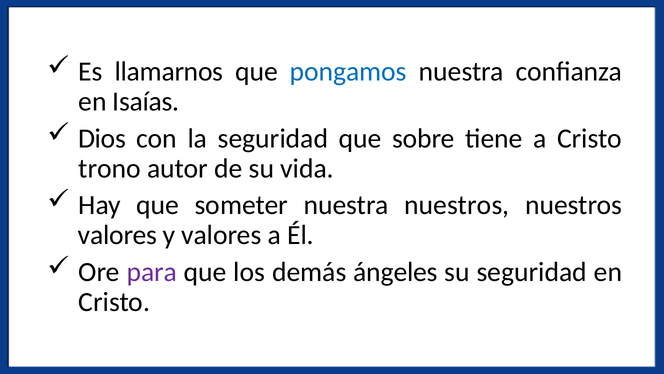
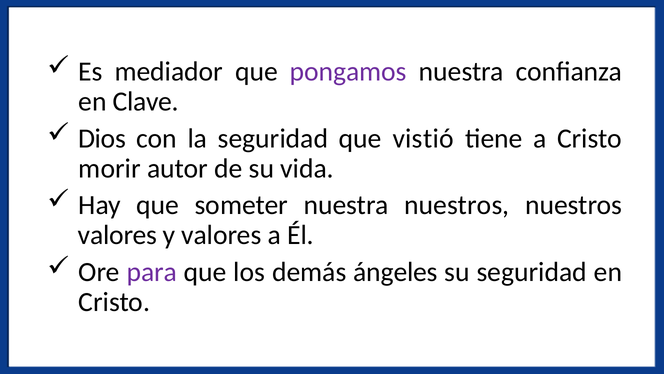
llamarnos: llamarnos -> mediador (169, 72)
pongamos colour: blue -> purple (348, 72)
Isaías: Isaías -> Clave (146, 101)
sobre: sobre -> vistió (423, 138)
trono: trono -> morir (110, 168)
